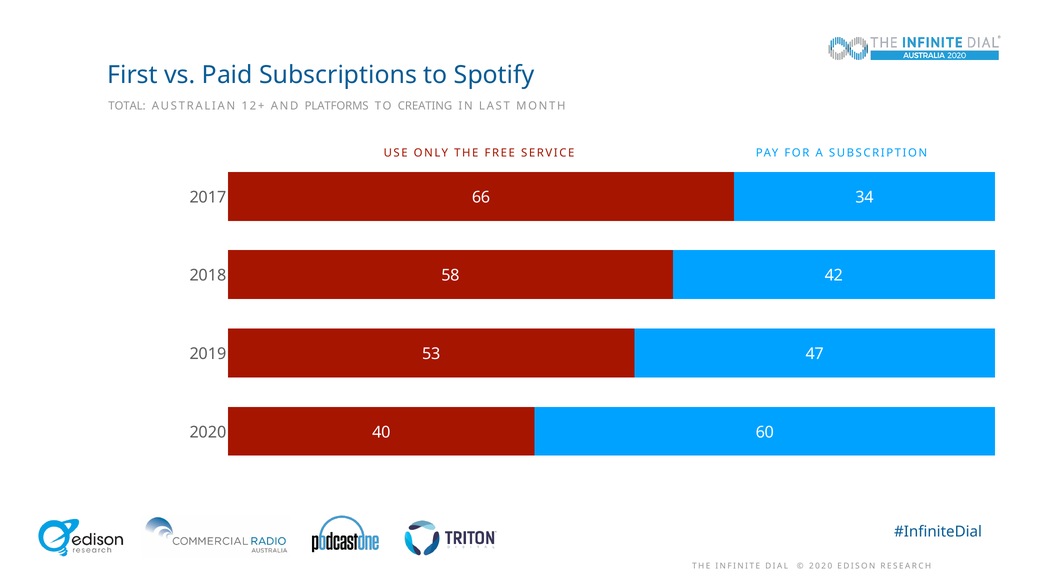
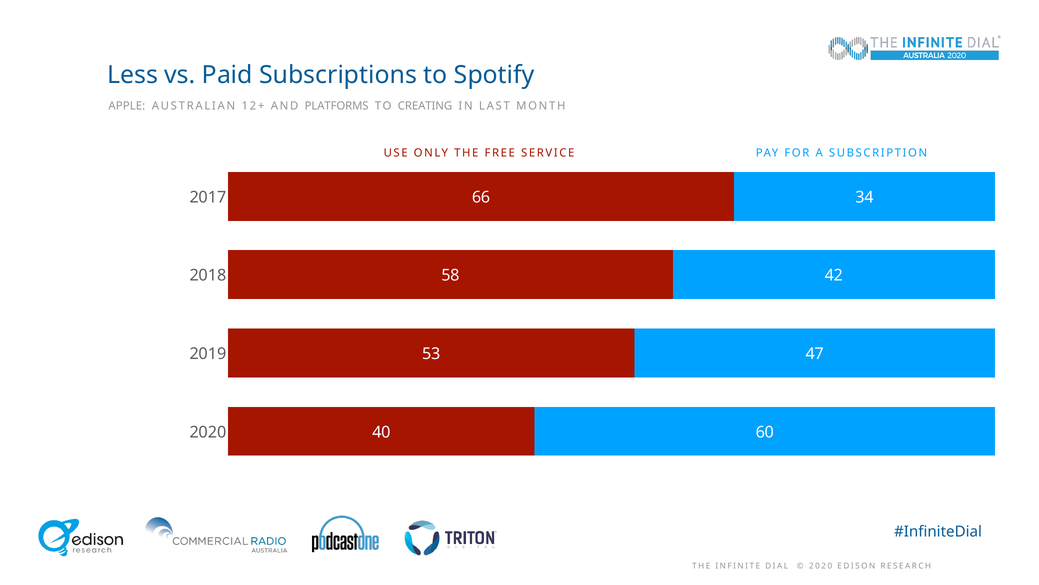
First: First -> Less (133, 75)
TOTAL: TOTAL -> APPLE (127, 106)
